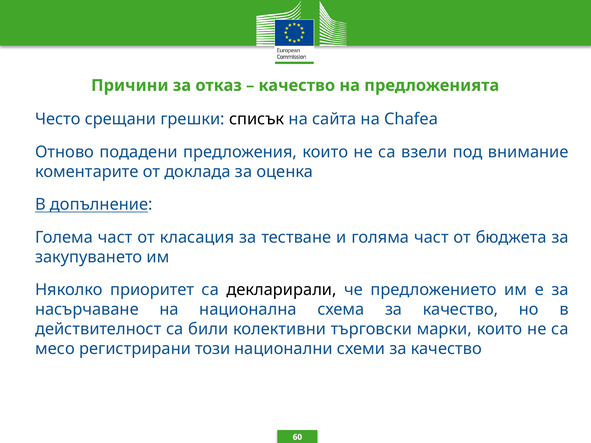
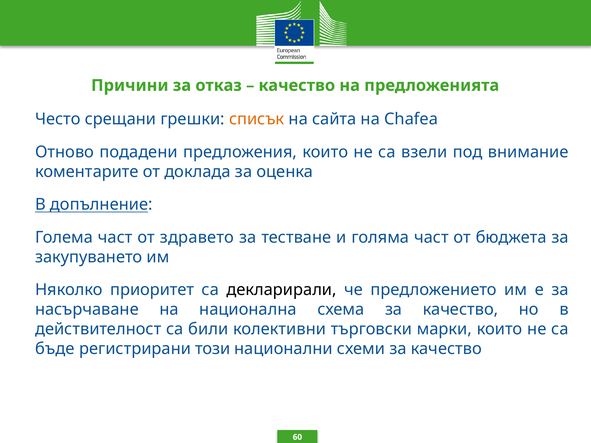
списък colour: black -> orange (257, 119)
класация: класация -> здравето (197, 237)
месо: месо -> бъде (55, 349)
